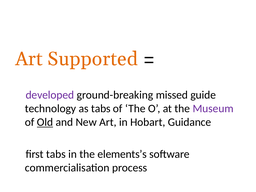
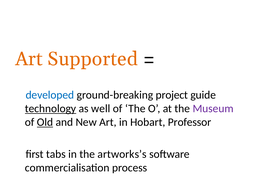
developed colour: purple -> blue (50, 95)
missed: missed -> project (172, 95)
technology underline: none -> present (51, 109)
as tabs: tabs -> well (101, 109)
Guidance: Guidance -> Professor (190, 122)
elements’s: elements’s -> artworks’s (122, 154)
